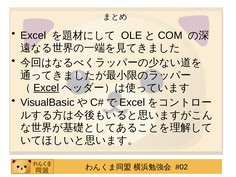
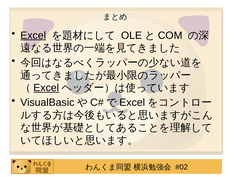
Excel underline: none -> present (33, 35)
